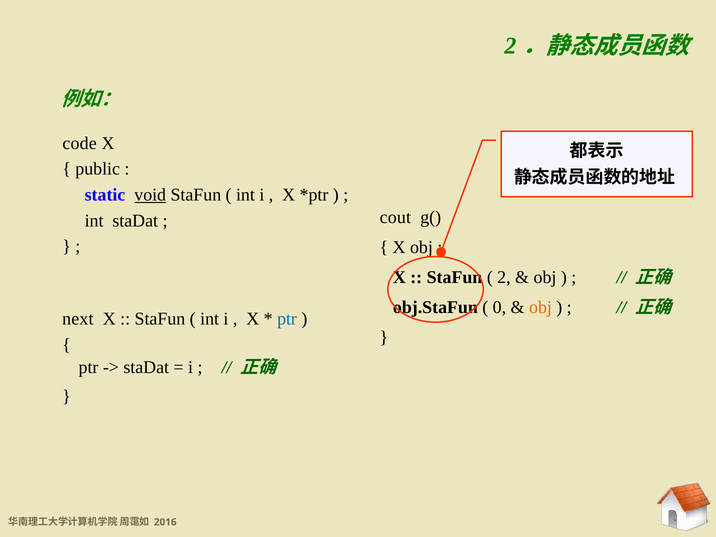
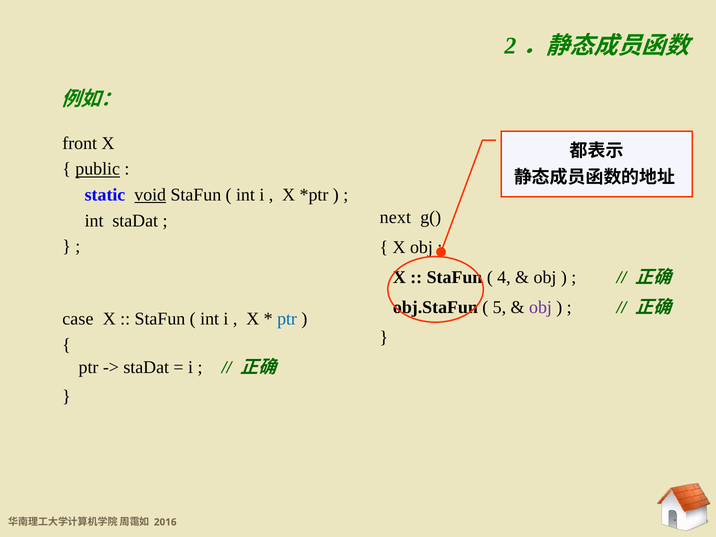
code: code -> front (80, 143)
public underline: none -> present (98, 169)
cout: cout -> next (395, 217)
2: 2 -> 4 (504, 277)
0: 0 -> 5 (499, 307)
obj colour: orange -> purple (540, 307)
next: next -> case (78, 319)
